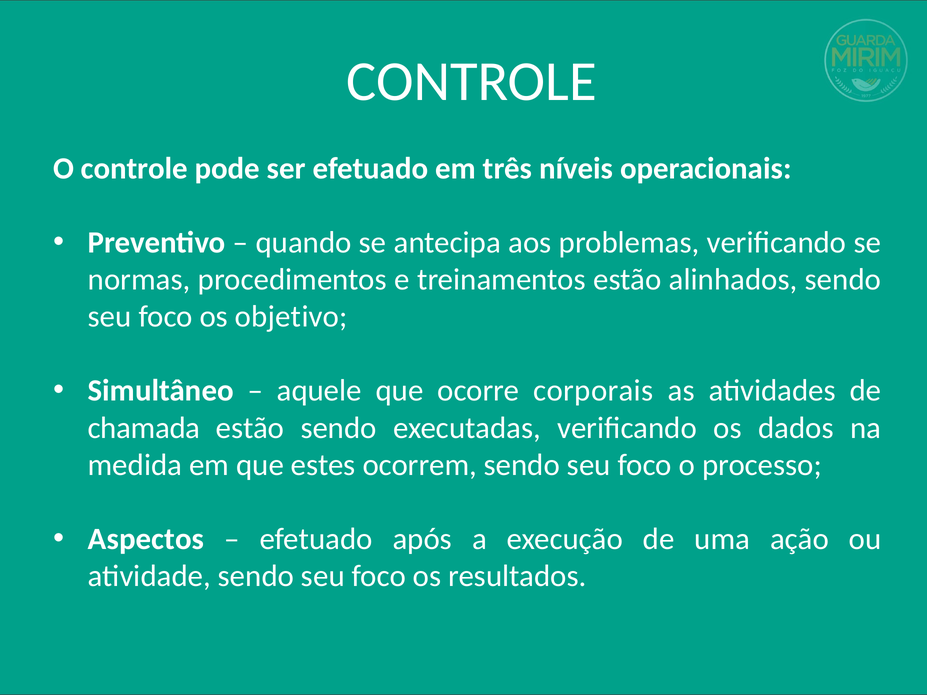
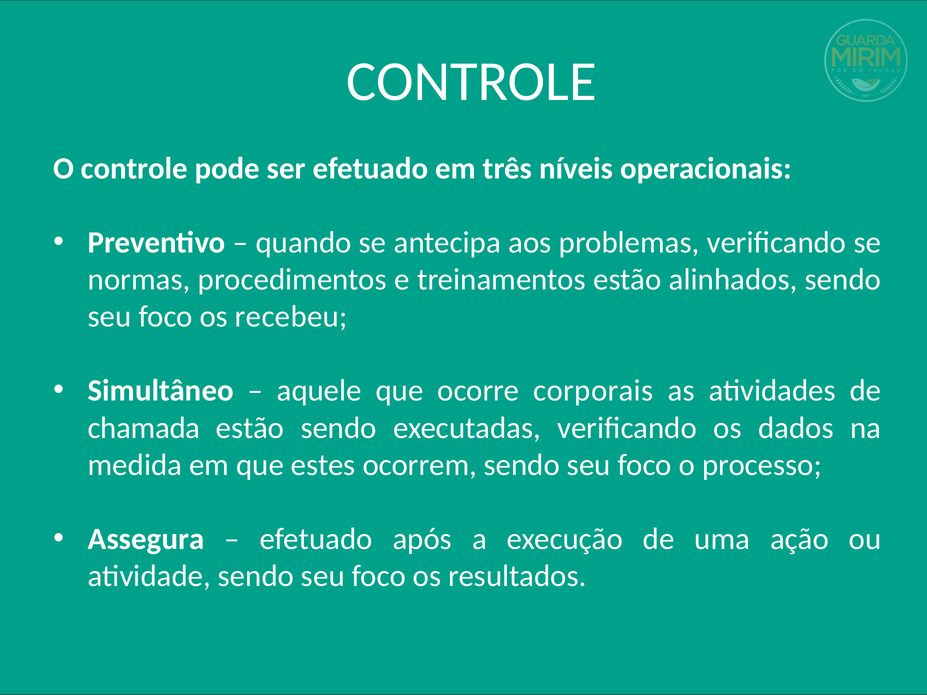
objetivo: objetivo -> recebeu (291, 317)
Aspectos: Aspectos -> Assegura (146, 539)
